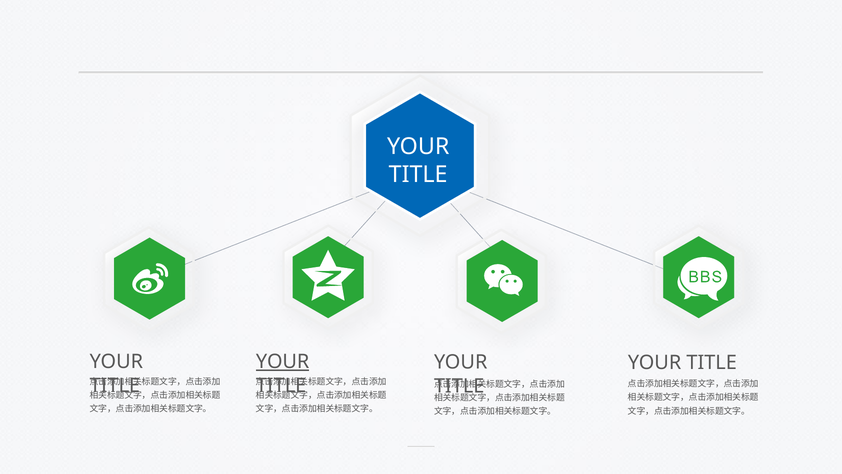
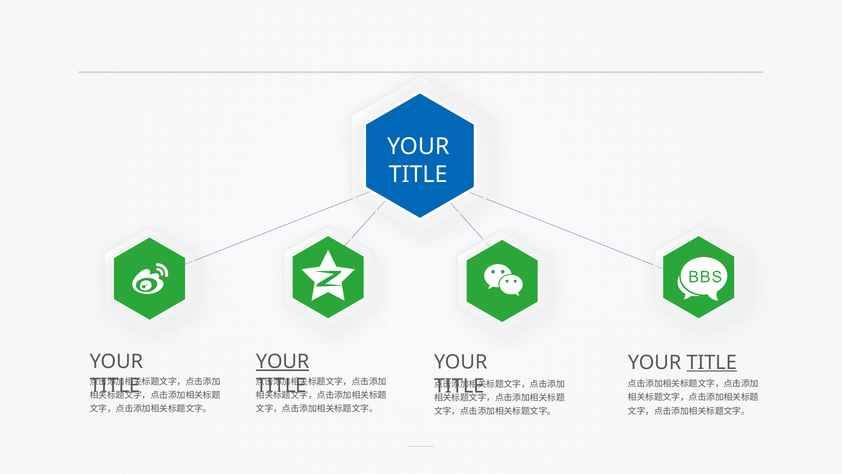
TITLE underline: none -> present (712, 362)
